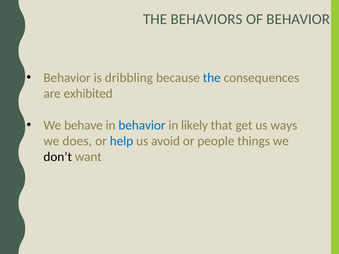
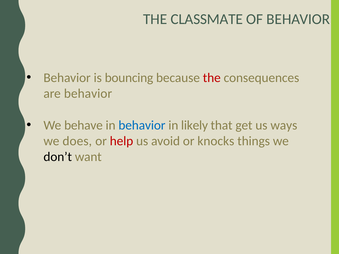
BEHAVIORS: BEHAVIORS -> CLASSMATE (207, 19)
dribbling: dribbling -> bouncing (129, 78)
the colour: blue -> red (212, 78)
are exhibited: exhibited -> behavior (88, 94)
help colour: blue -> red (122, 141)
people: people -> knocks (216, 141)
